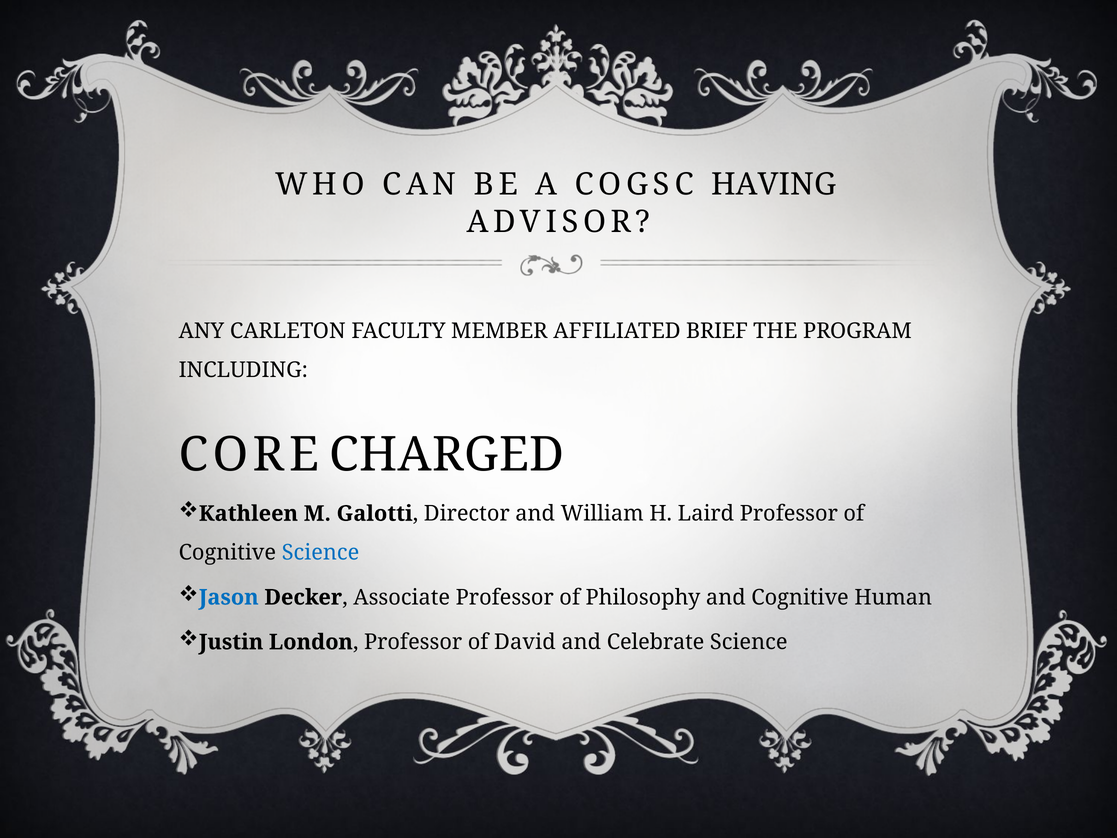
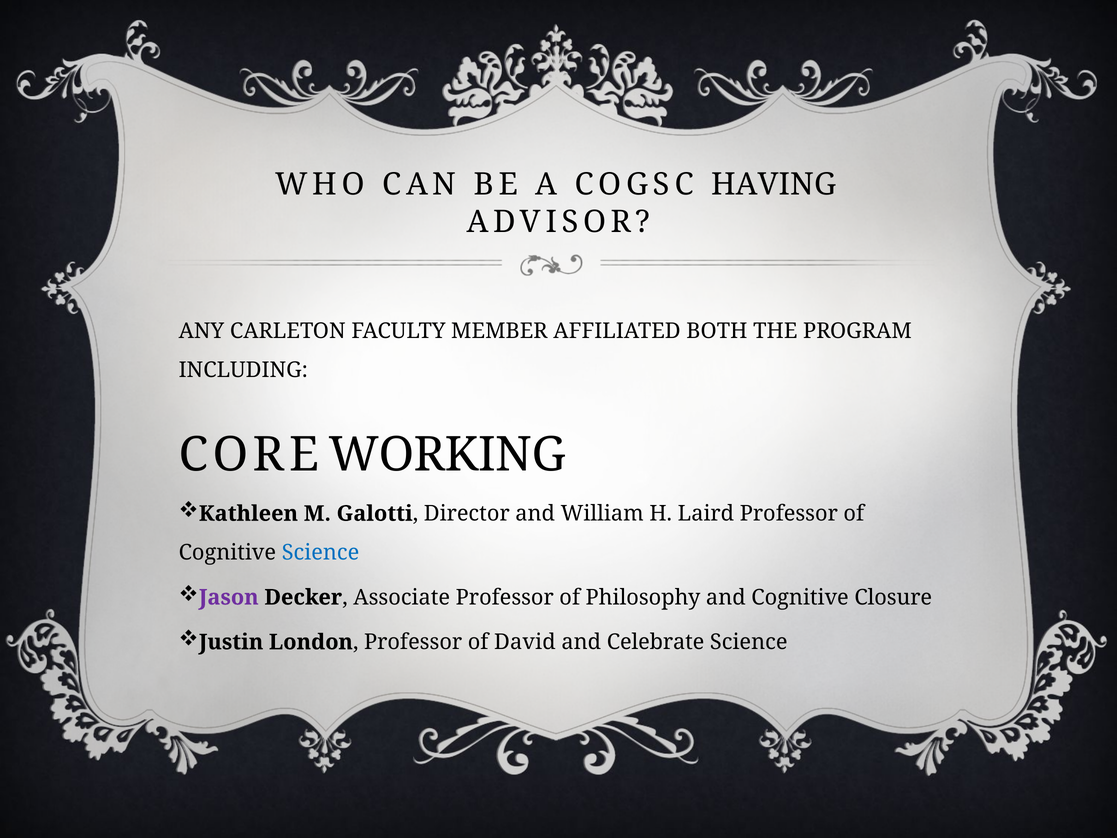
BRIEF: BRIEF -> BOTH (717, 331)
CHARGED: CHARGED -> WORKING (447, 455)
Jason colour: blue -> purple (229, 597)
Human: Human -> Closure (893, 597)
